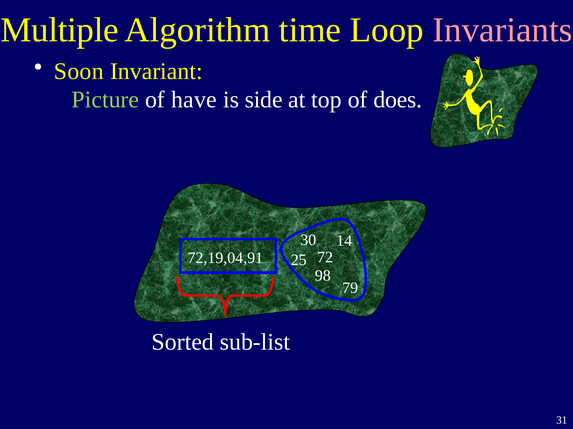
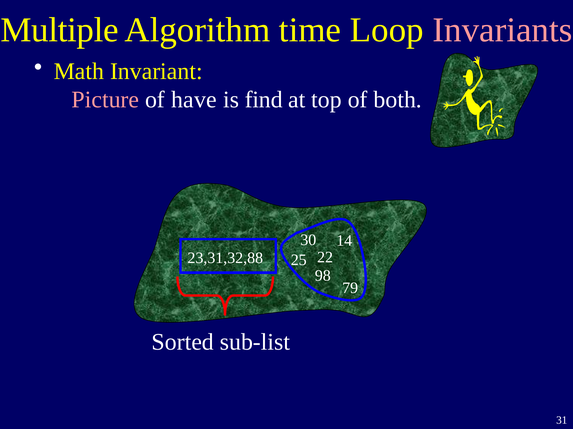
Soon: Soon -> Math (79, 71)
Picture colour: light green -> pink (105, 100)
side: side -> find (264, 100)
does: does -> both (398, 100)
72,19,04,91: 72,19,04,91 -> 23,31,32,88 (225, 259)
72: 72 -> 22 (325, 258)
